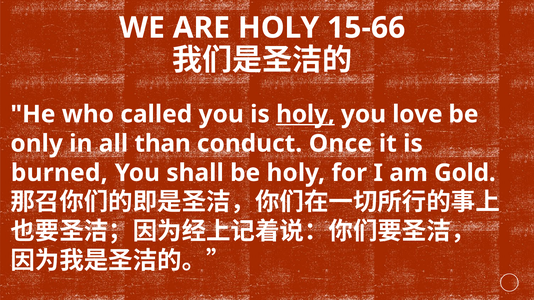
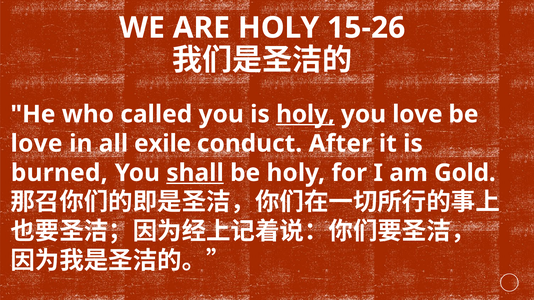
15-66: 15-66 -> 15-26 (366, 28)
only: only -> love (37, 144)
than: than -> exile (163, 144)
Once: Once -> After (340, 144)
shall underline: none -> present (195, 173)
